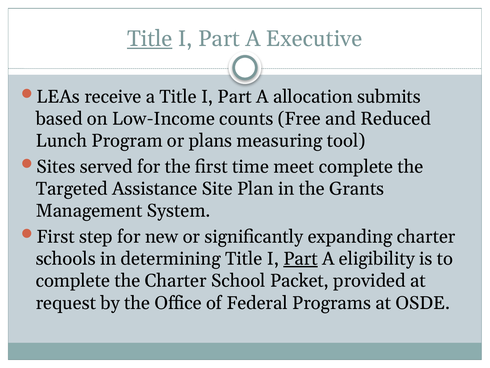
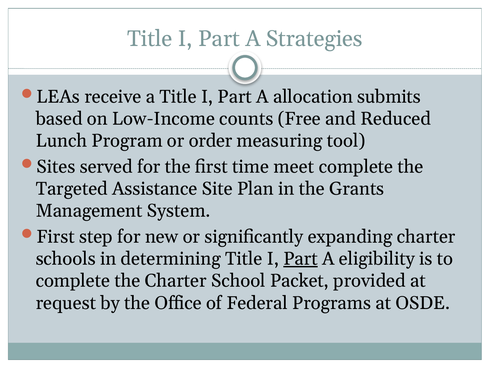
Title underline: present -> none (150, 39)
Executive: Executive -> Strategies (314, 39)
plans: plans -> order (211, 141)
